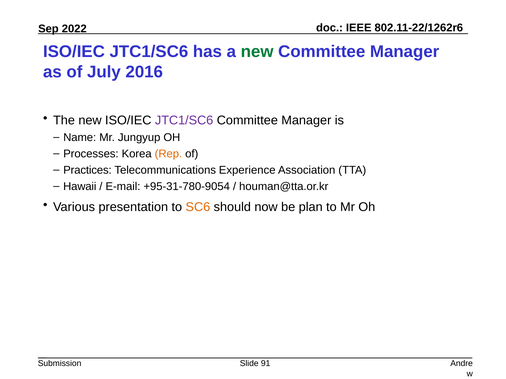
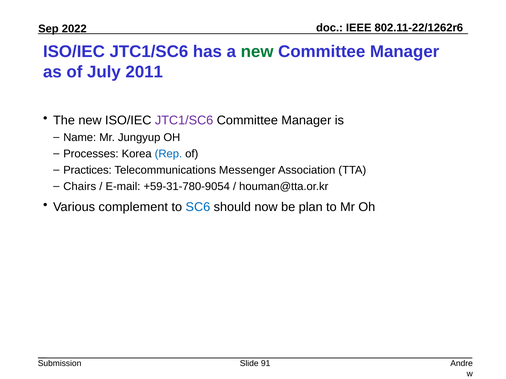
2016: 2016 -> 2011 (144, 72)
Rep colour: orange -> blue (168, 154)
Experience: Experience -> Messenger (247, 170)
Hawaii: Hawaii -> Chairs (80, 187)
+95-31-780-9054: +95-31-780-9054 -> +59-31-780-9054 (187, 187)
presentation: presentation -> complement (133, 207)
SC6 colour: orange -> blue (198, 207)
